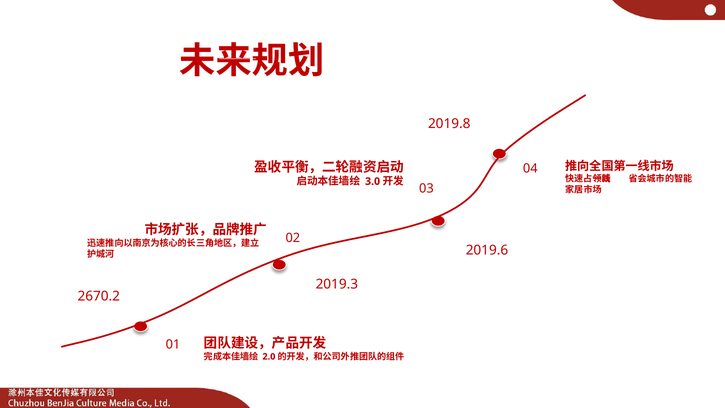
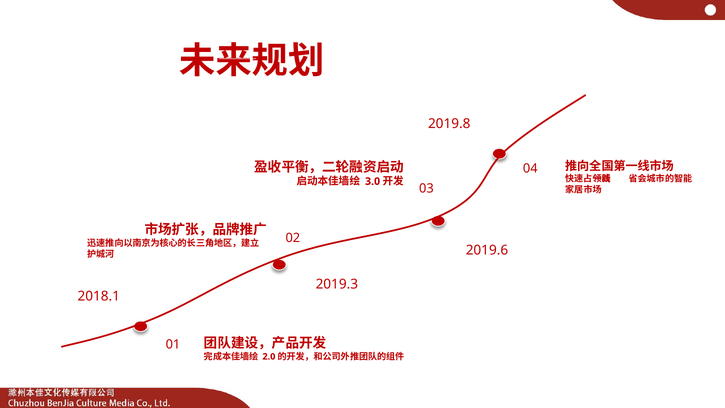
2670.2: 2670.2 -> 2018.1 (99, 296)
